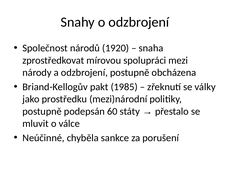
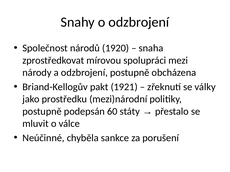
1985: 1985 -> 1921 (124, 87)
